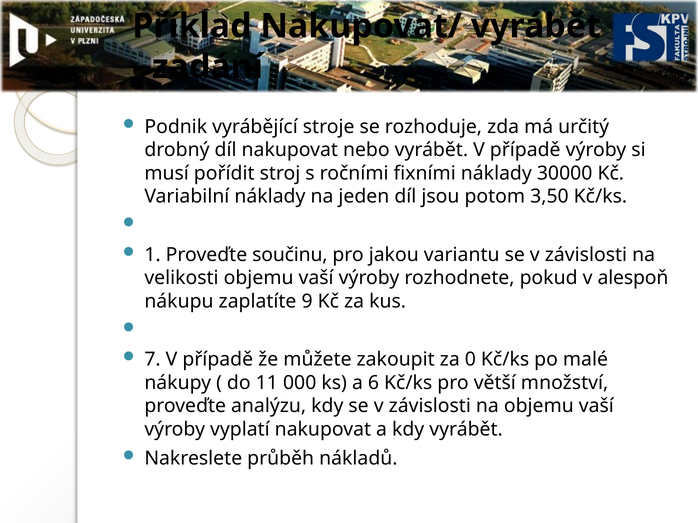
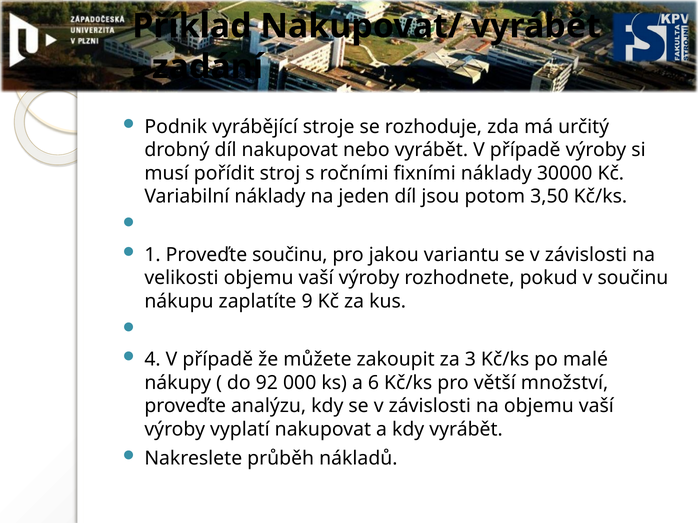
v alespoň: alespoň -> součinu (633, 278)
7: 7 -> 4 (153, 360)
0: 0 -> 3 (470, 360)
11: 11 -> 92 (267, 383)
